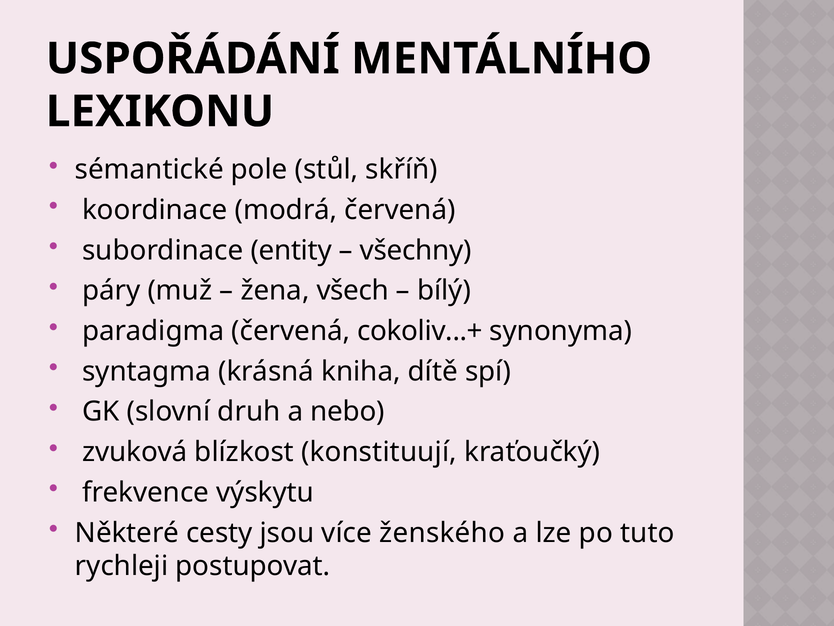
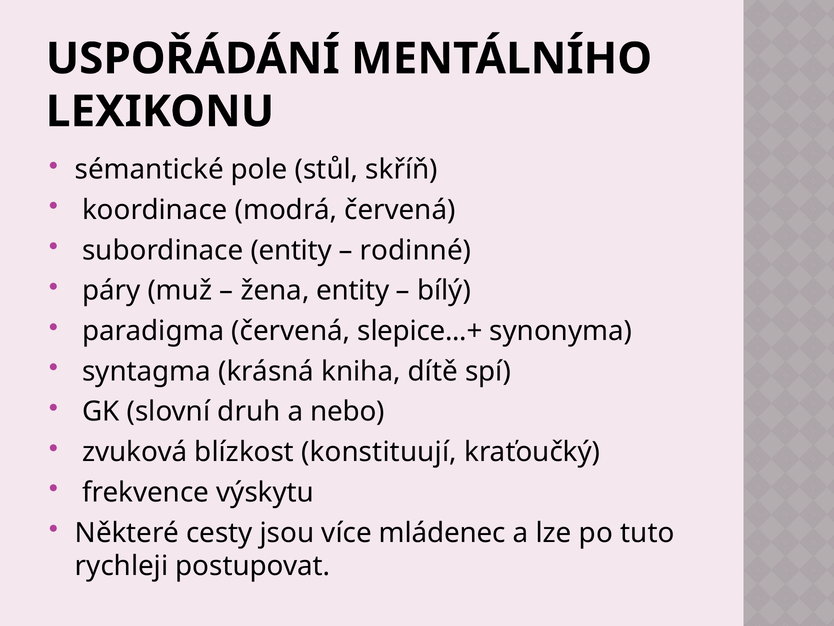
všechny: všechny -> rodinné (416, 250)
žena všech: všech -> entity (353, 291)
cokoliv...+: cokoliv...+ -> slepice...+ (420, 331)
ženského: ženského -> mládenec (442, 532)
